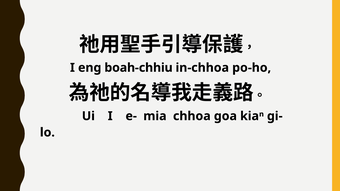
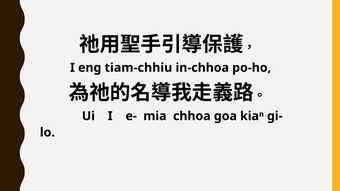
boah-chhiu: boah-chhiu -> tiam-chhiu (138, 68)
